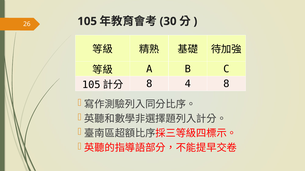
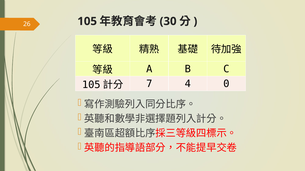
8: 8 -> 7 (149, 84)
4 8: 8 -> 0 (226, 84)
